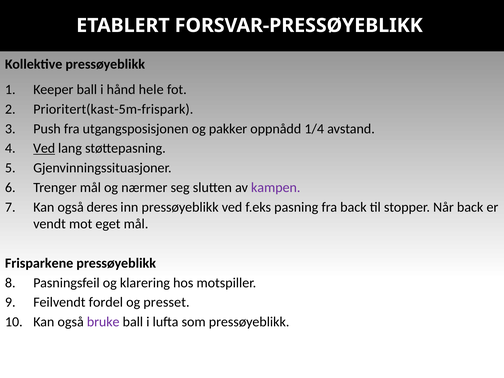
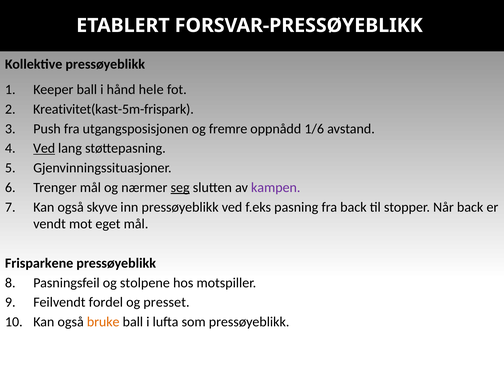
Prioritert(kast-5m-frispark: Prioritert(kast-5m-frispark -> Kreativitet(kast-5m-frispark (113, 109)
pakker: pakker -> fremre (228, 129)
1/4: 1/4 -> 1/6 (314, 129)
seg underline: none -> present (180, 188)
deres: deres -> skyve (102, 207)
klarering: klarering -> stolpene (145, 283)
bruke colour: purple -> orange (103, 322)
